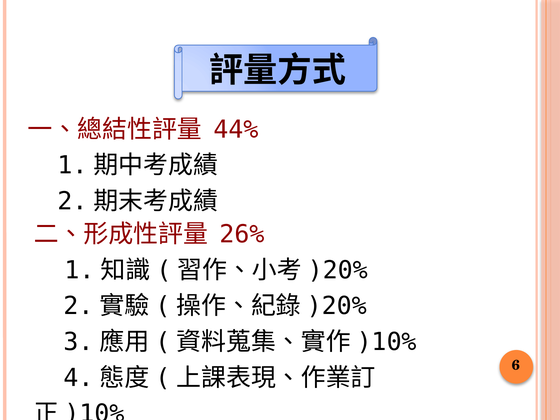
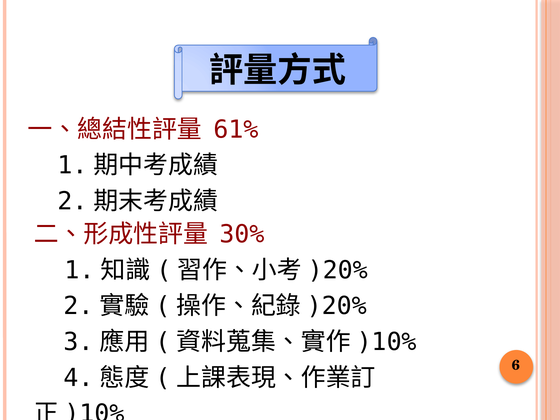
44%: 44% -> 61% (236, 130)
26%: 26% -> 30% (242, 234)
